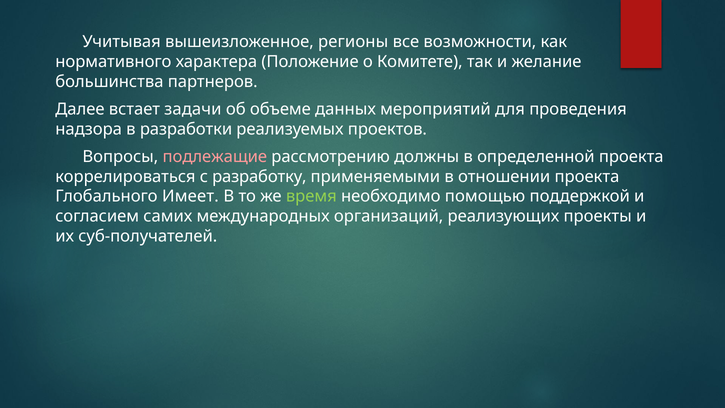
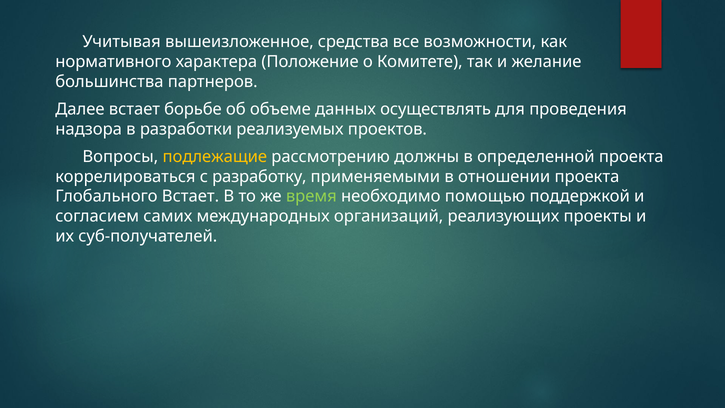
регионы: регионы -> средства (353, 42)
задачи: задачи -> борьбе (193, 109)
мероприятий: мероприятий -> осуществлять (436, 109)
подлежащие colour: pink -> yellow (215, 157)
Глобального Имеет: Имеет -> Встает (190, 196)
